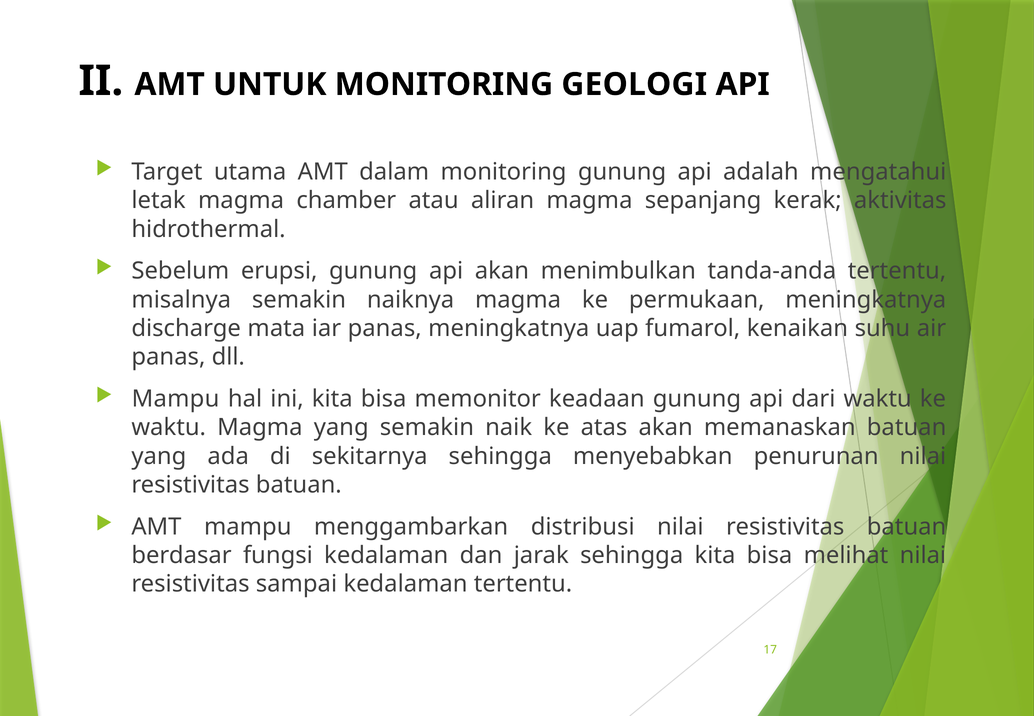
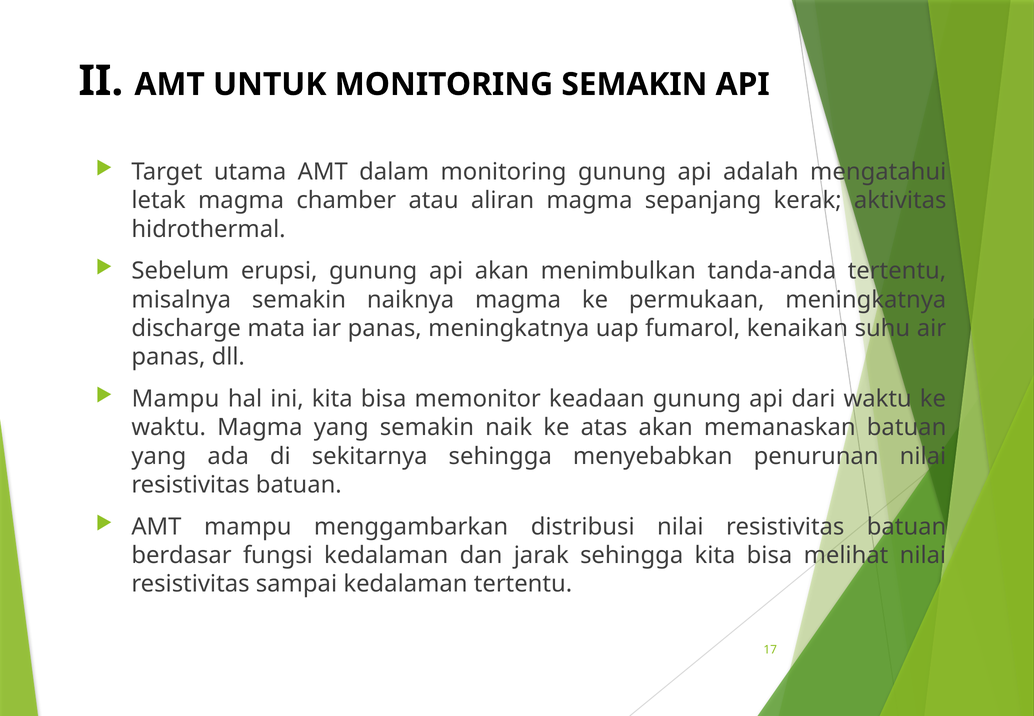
MONITORING GEOLOGI: GEOLOGI -> SEMAKIN (634, 84)
